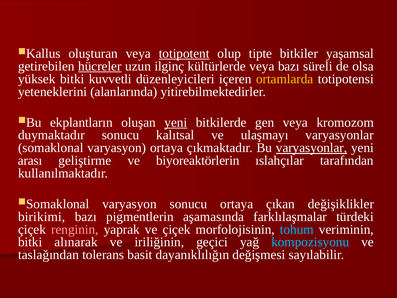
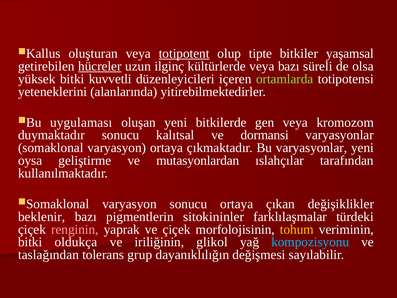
ortamlarda colour: yellow -> light green (285, 79)
ekplantların: ekplantların -> uygulaması (81, 122)
yeni underline: present -> none (176, 122)
ulaşmayı: ulaşmayı -> dormansi (265, 135)
varyasyonlar underline: present -> none (312, 148)
arası: arası -> oysa (30, 160)
biyoreaktörlerin: biyoreaktörlerin -> mutasyonlardan (198, 160)
birikimi: birikimi -> beklenir (42, 216)
aşamasında: aşamasında -> sitokininler (214, 216)
tohum colour: light blue -> yellow (297, 229)
alınarak: alınarak -> oldukça (76, 242)
geçici: geçici -> glikol (212, 242)
basit: basit -> grup (140, 255)
